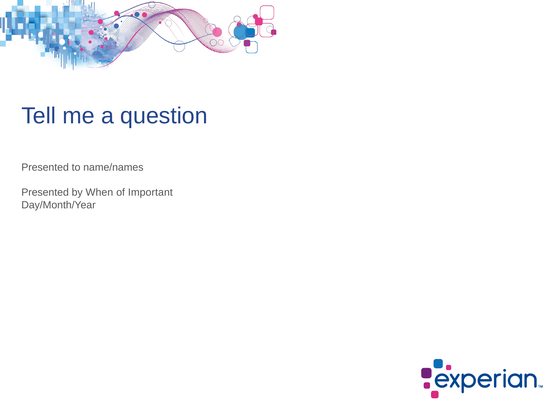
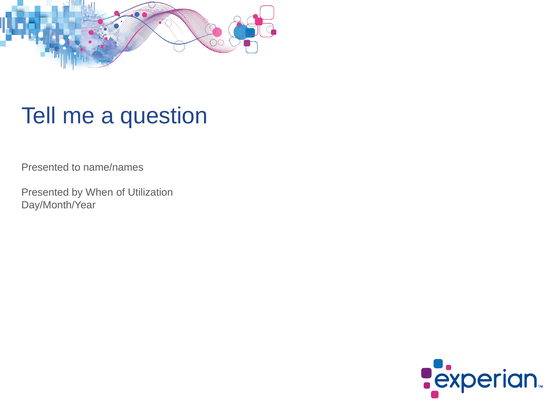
Important: Important -> Utilization (150, 193)
